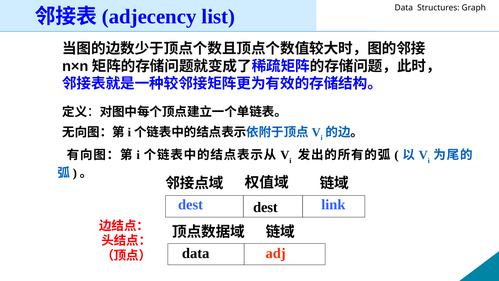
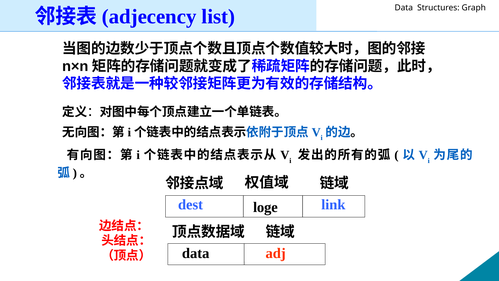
dest: dest -> loge (265, 207)
